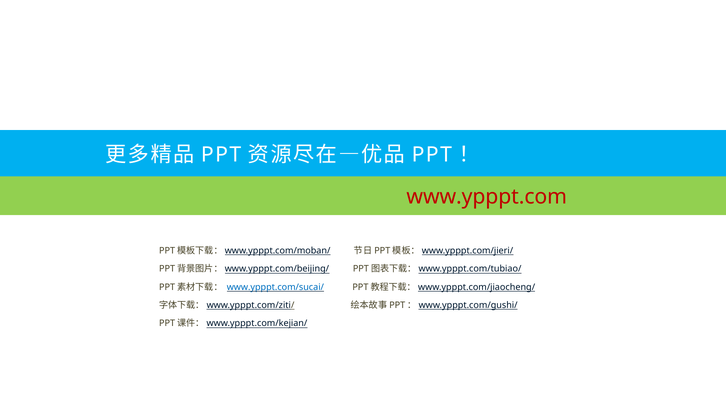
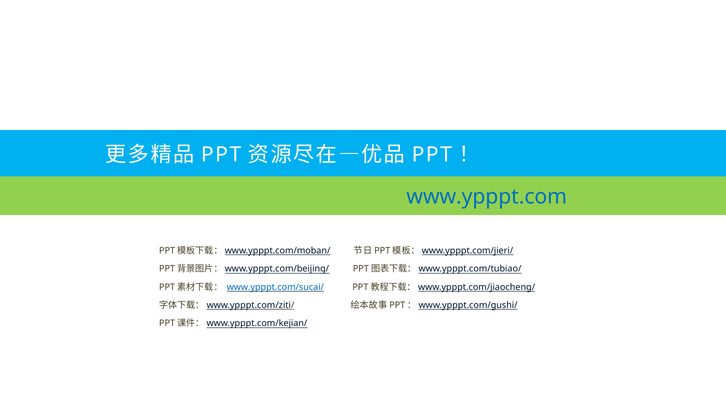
www.ypppt.com colour: red -> blue (487, 197)
